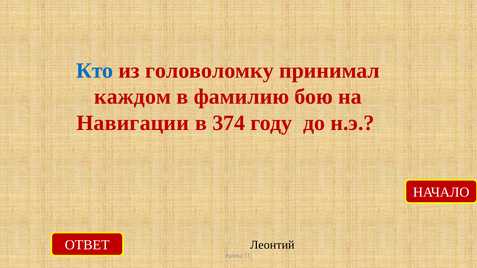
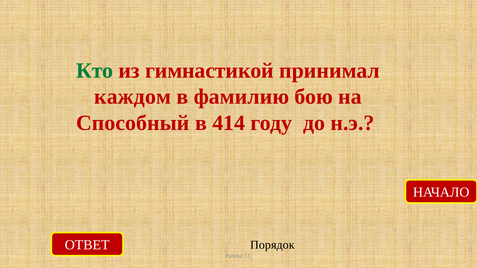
Кто colour: blue -> green (95, 71)
головоломку: головоломку -> гимнастикой (210, 71)
Навигации: Навигации -> Способный (133, 123)
374: 374 -> 414 (229, 123)
Леонтий: Леонтий -> Порядок (272, 245)
